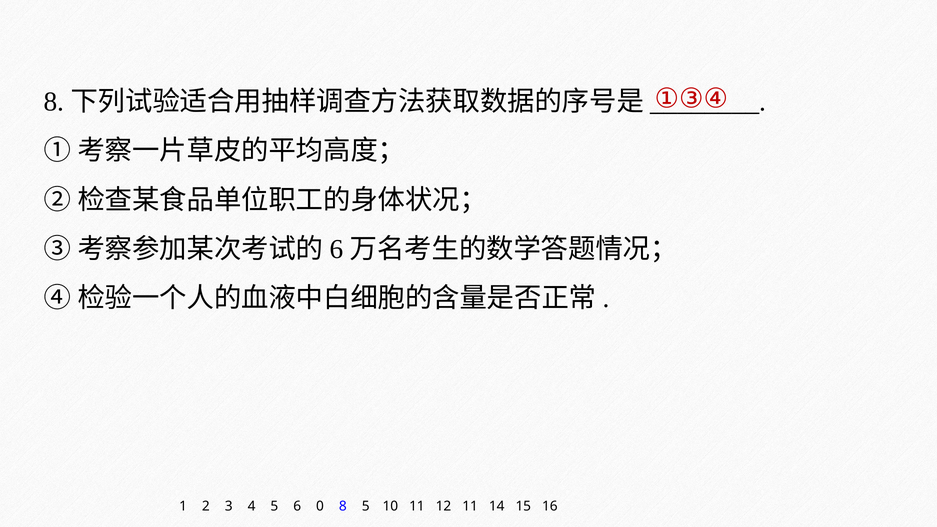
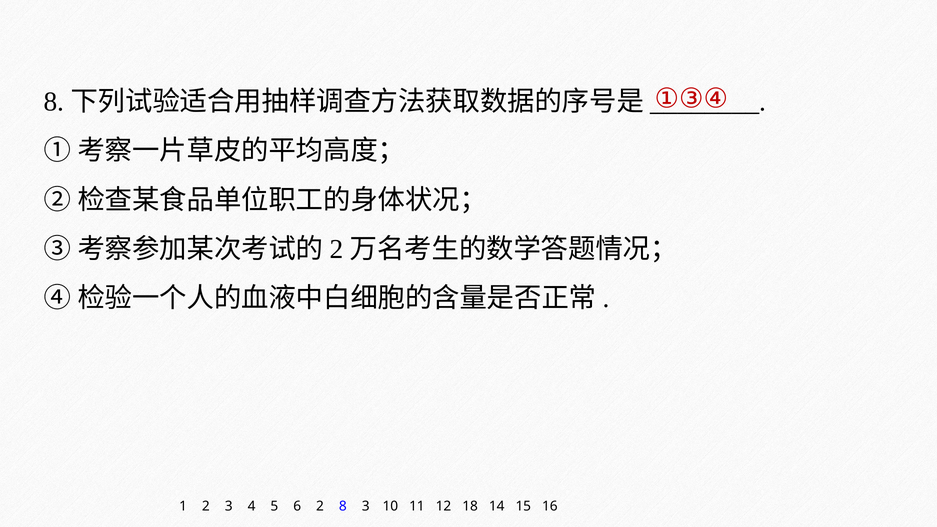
6: 6 -> 2 (337, 249)
6 0: 0 -> 2 (320, 507)
8 5: 5 -> 3 (366, 507)
12 11: 11 -> 18 (470, 507)
